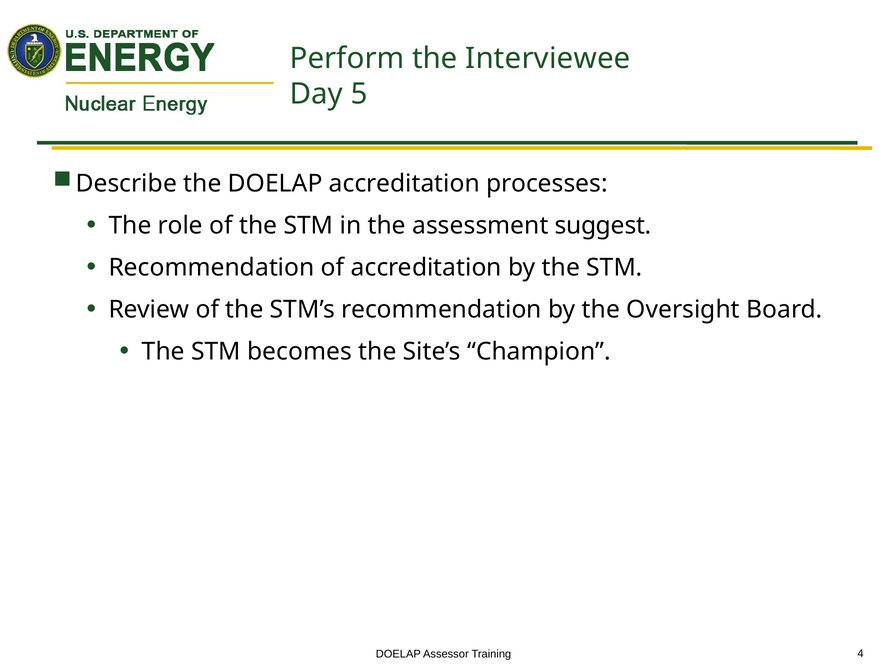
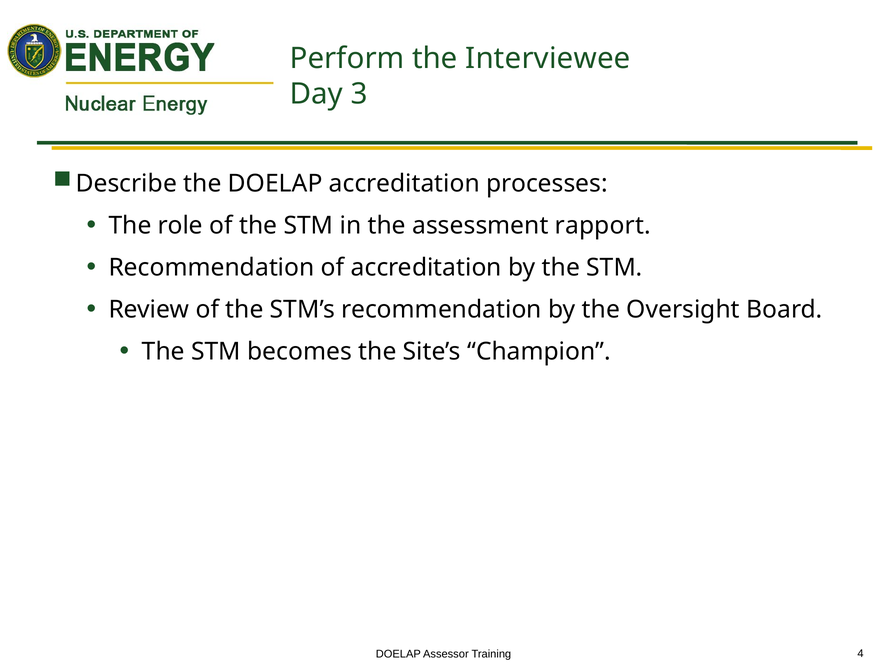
5: 5 -> 3 (359, 94)
suggest: suggest -> rapport (603, 225)
